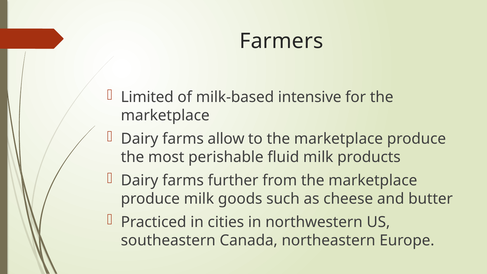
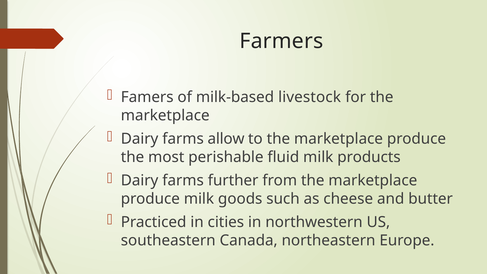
Limited: Limited -> Famers (147, 97)
intensive: intensive -> livestock (310, 97)
